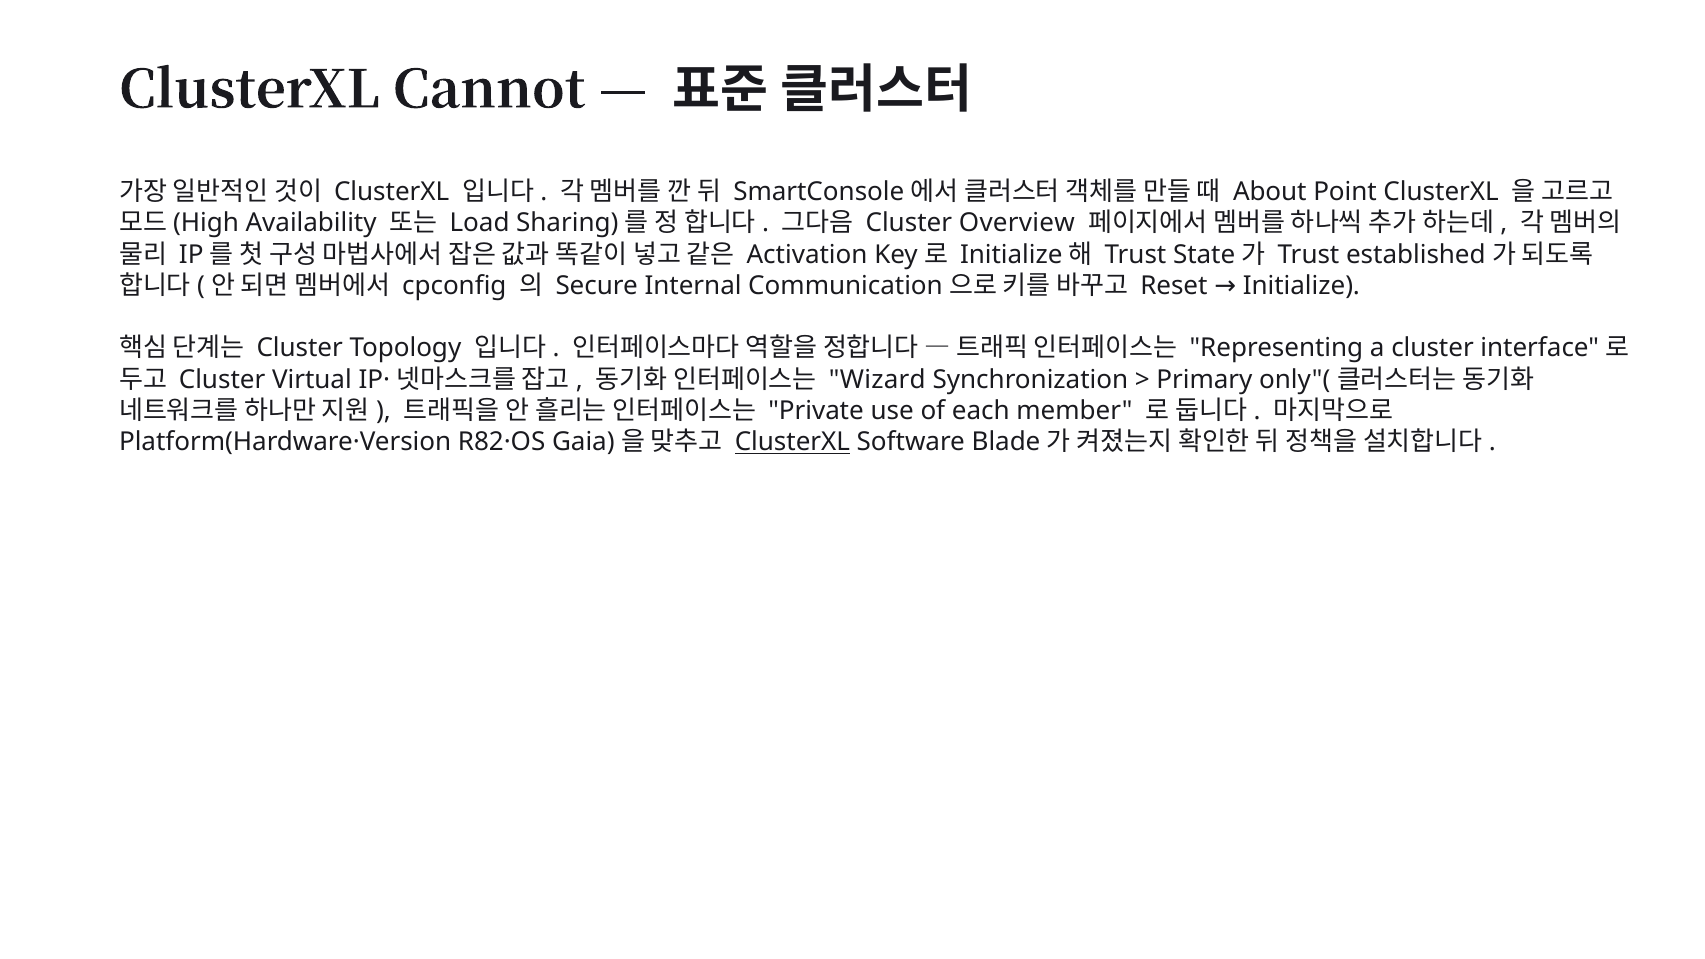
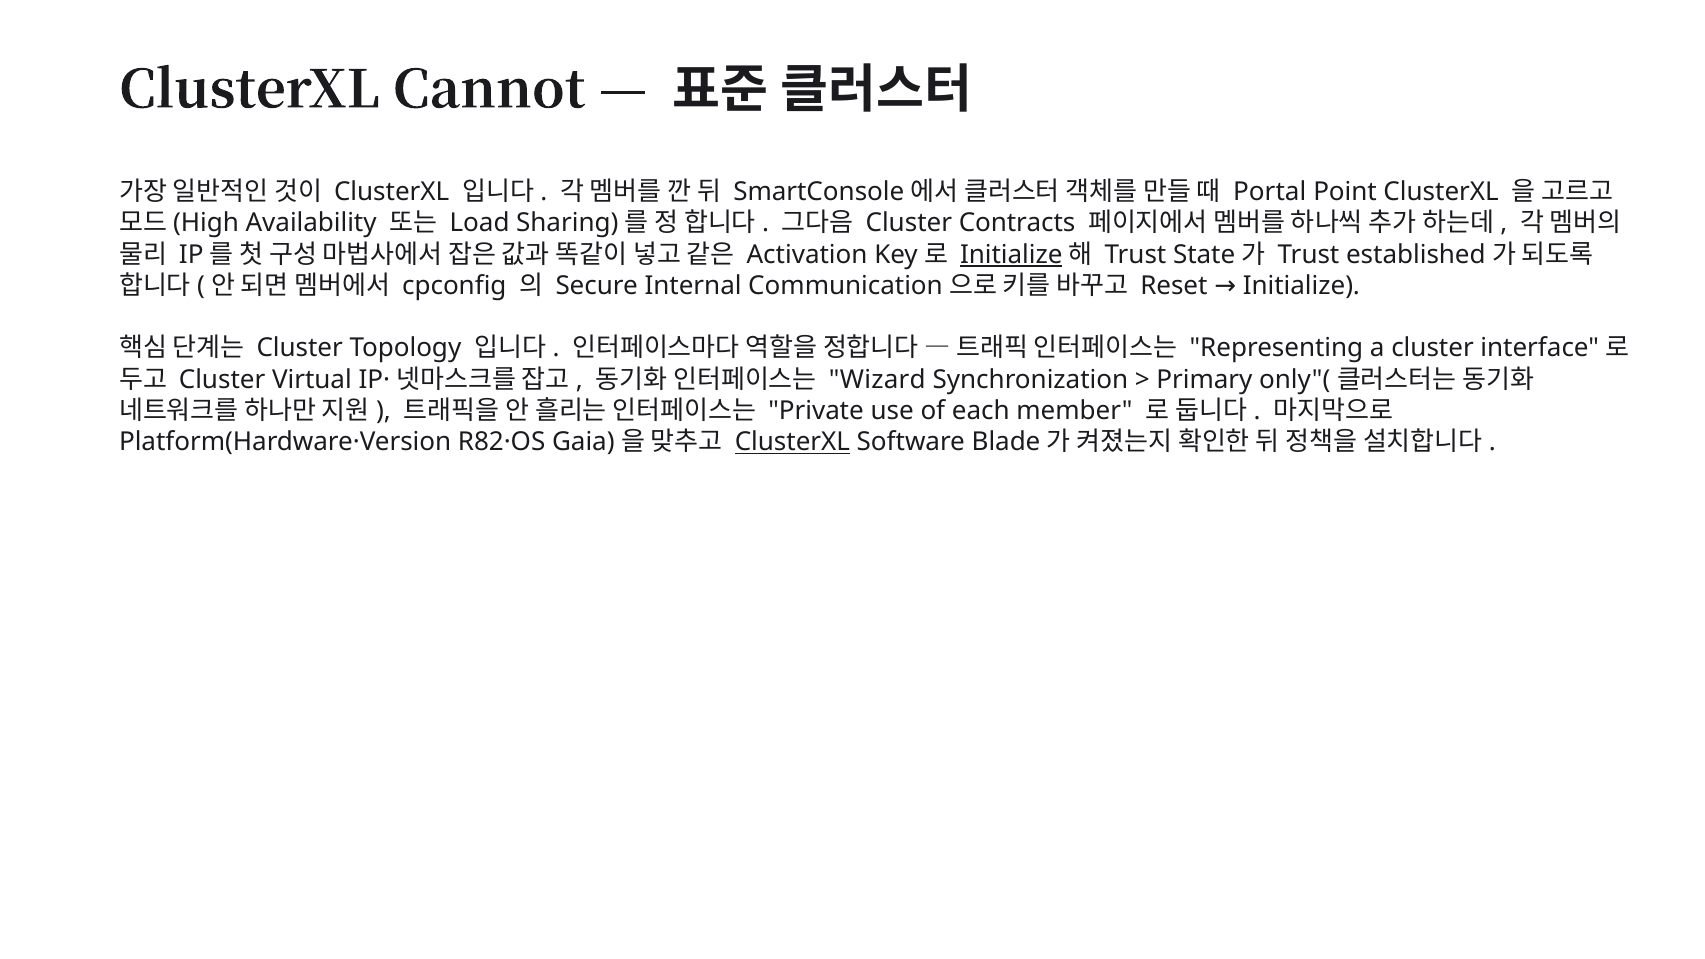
About: About -> Portal (1270, 192)
Overview: Overview -> Contracts (1017, 223)
Initialize underline: none -> present (1011, 255)
